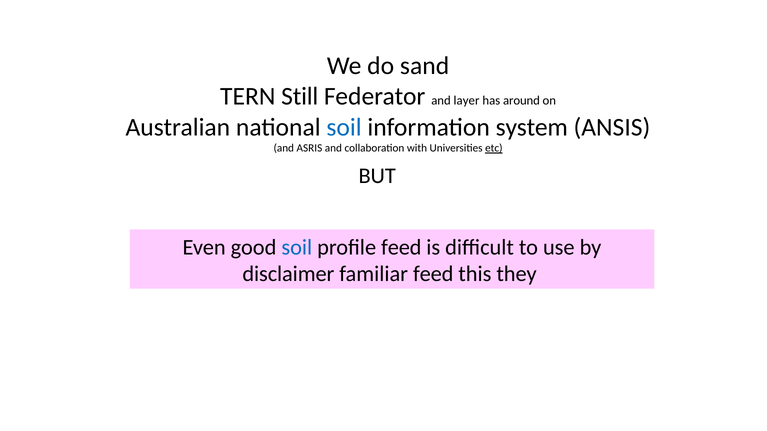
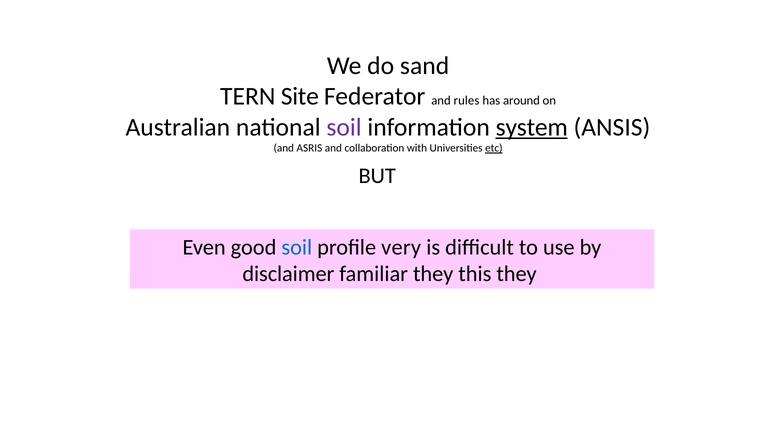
Still: Still -> Site (300, 97)
layer: layer -> rules (467, 101)
soil colour: blue -> purple (344, 127)
system underline: none -> present (532, 127)
profile feed: feed -> very (401, 247)
familiar feed: feed -> they (433, 274)
